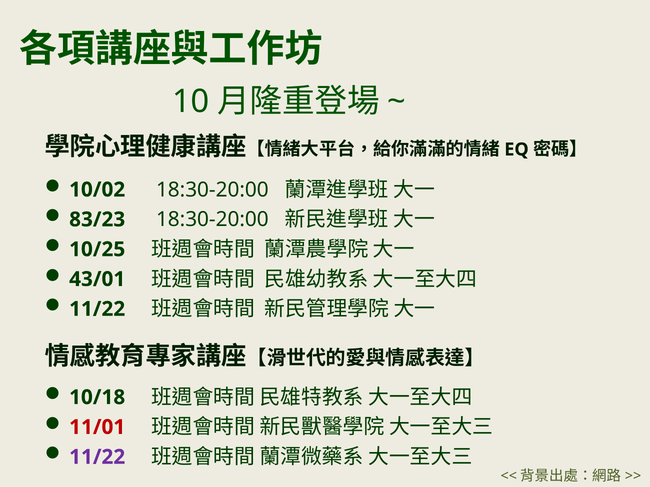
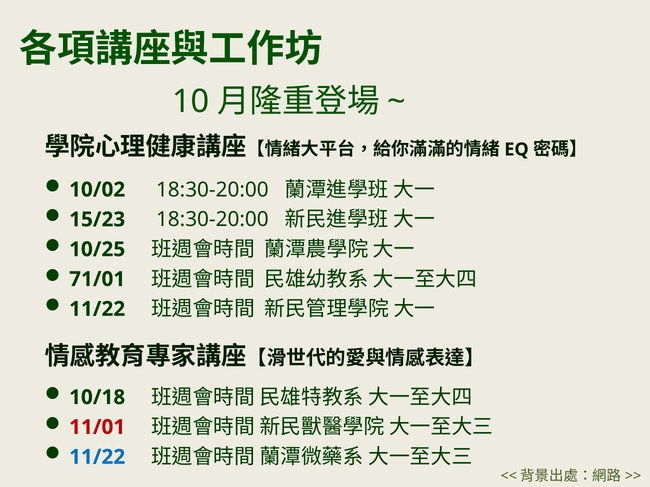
83/23: 83/23 -> 15/23 (97, 220)
43/01: 43/01 -> 71/01 (97, 279)
11/22 colour: purple -> blue (97, 457)
